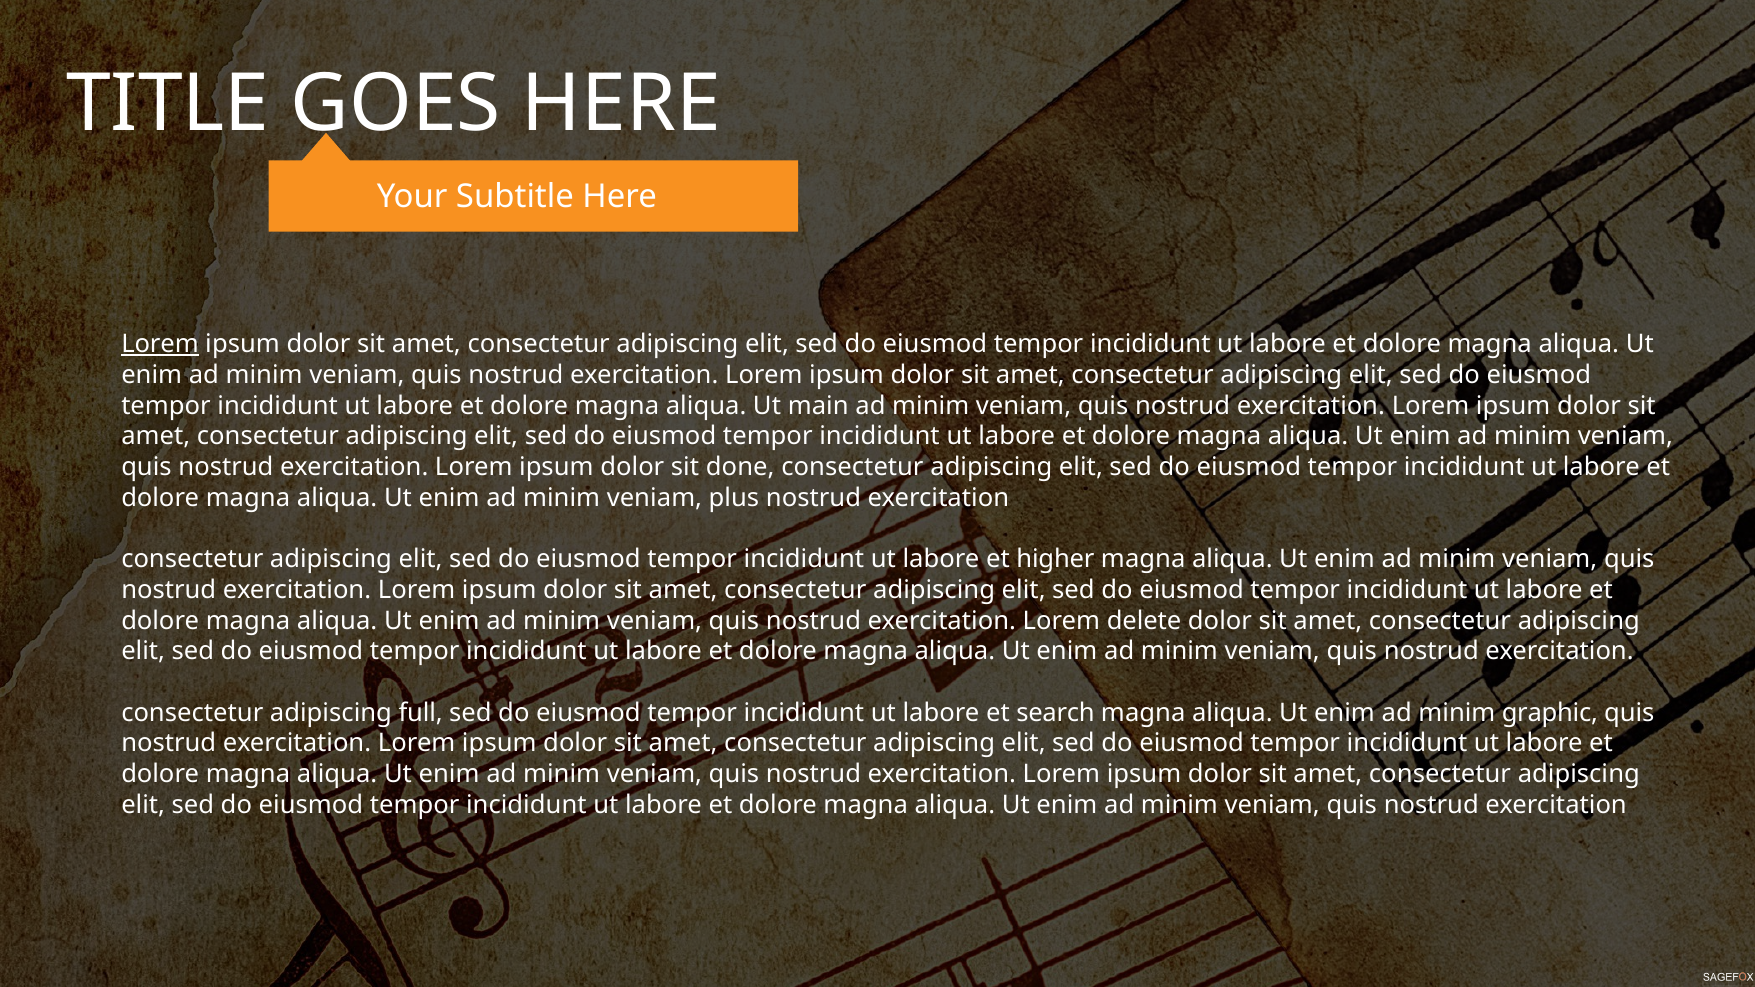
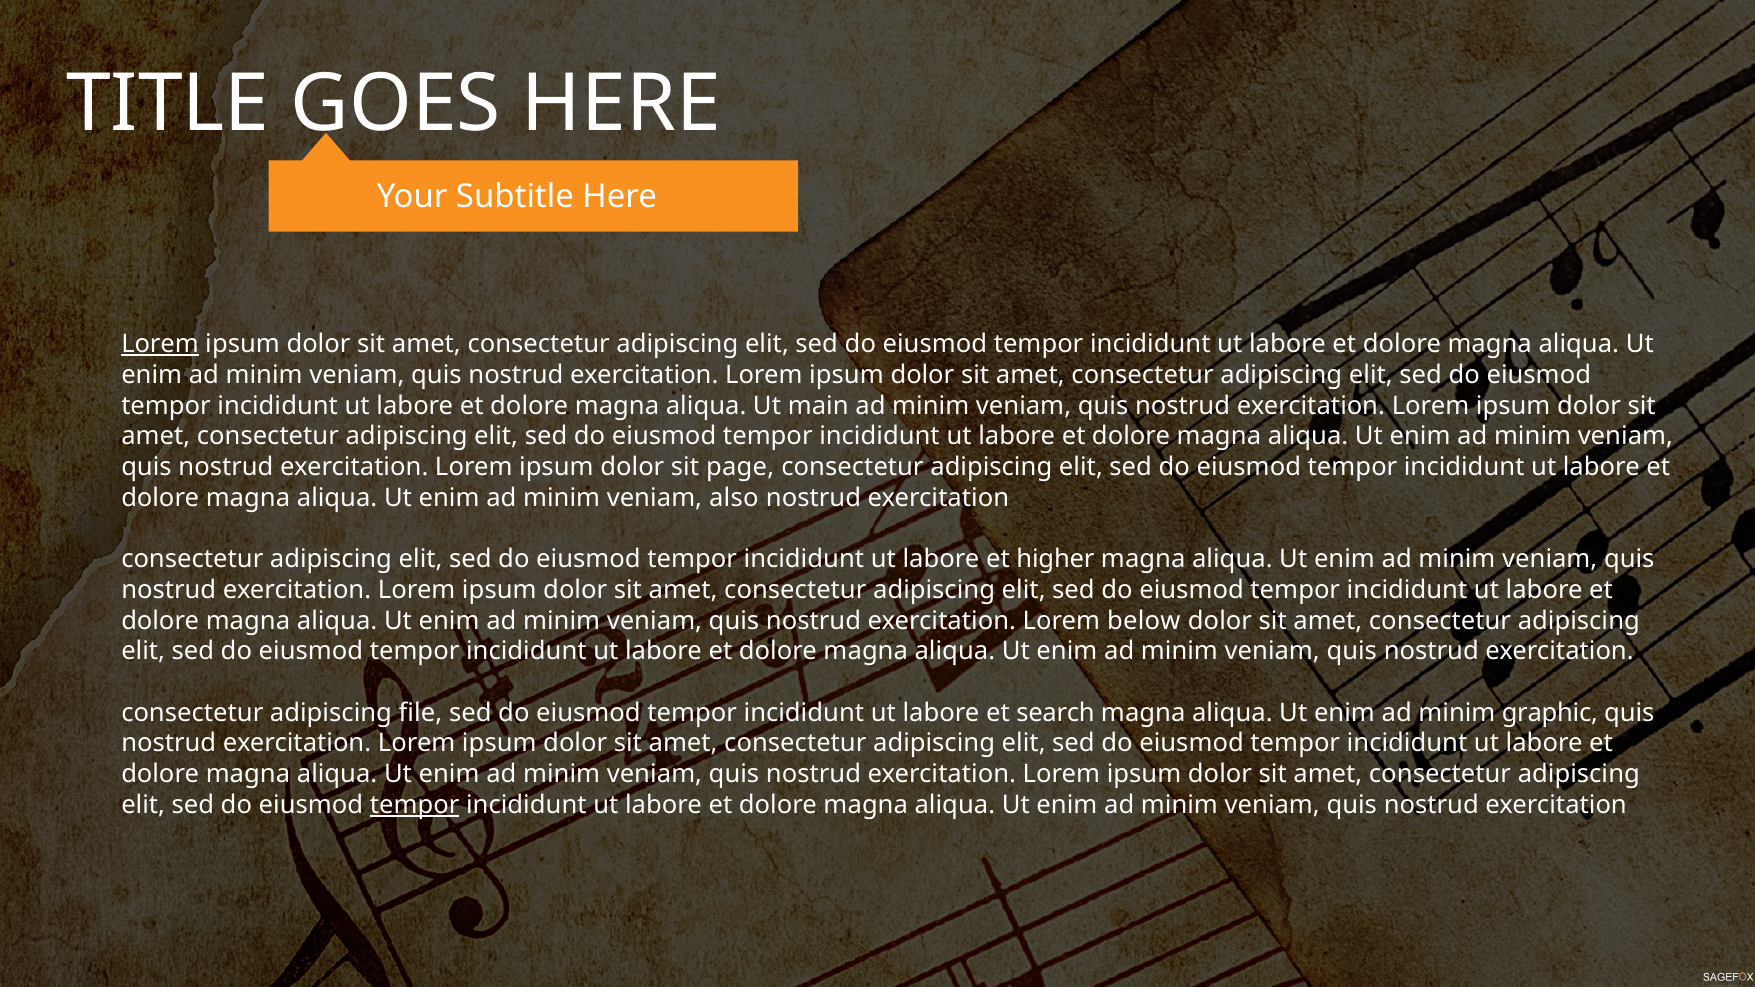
done: done -> page (740, 467)
plus: plus -> also (734, 498)
delete: delete -> below (1144, 621)
full: full -> file (420, 713)
tempor underline: none -> present (415, 805)
